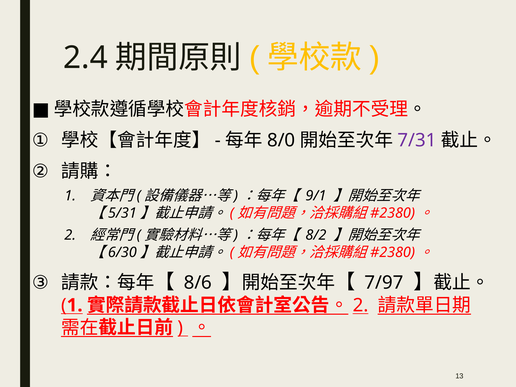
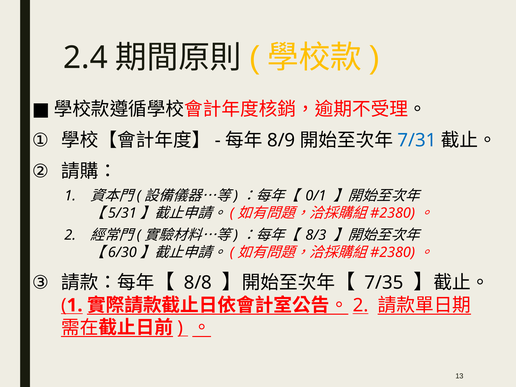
8/0: 8/0 -> 8/9 (281, 140)
7/31 colour: purple -> blue (417, 140)
9/1: 9/1 -> 0/1 (316, 196)
8/2: 8/2 -> 8/3 (316, 235)
8/6: 8/6 -> 8/8 (198, 283)
7/97: 7/97 -> 7/35 (384, 283)
